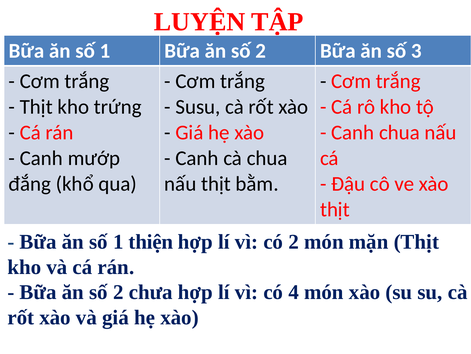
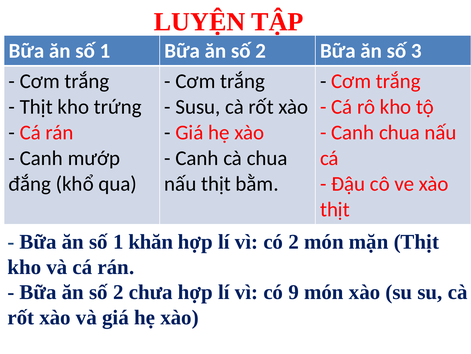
thiện: thiện -> khăn (151, 241)
4: 4 -> 9 (294, 292)
